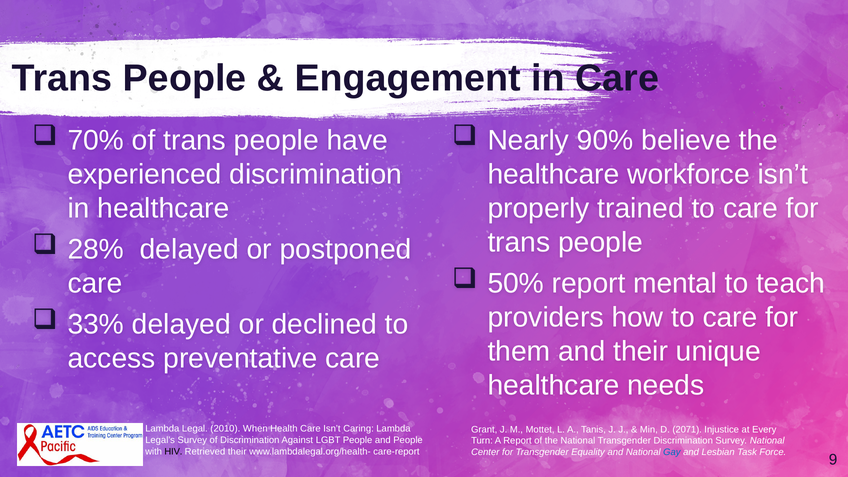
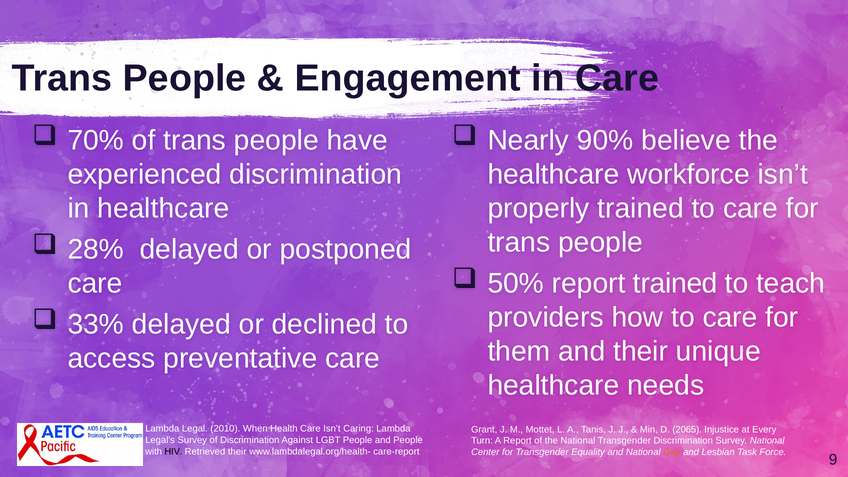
report mental: mental -> trained (675, 283)
2071: 2071 -> 2065 (687, 430)
Gay colour: blue -> orange (672, 452)
